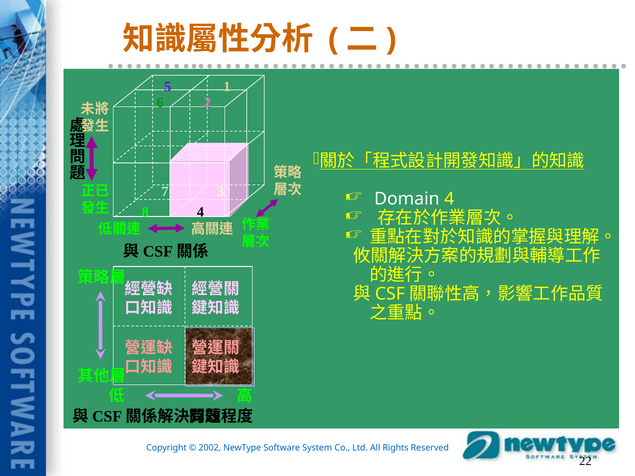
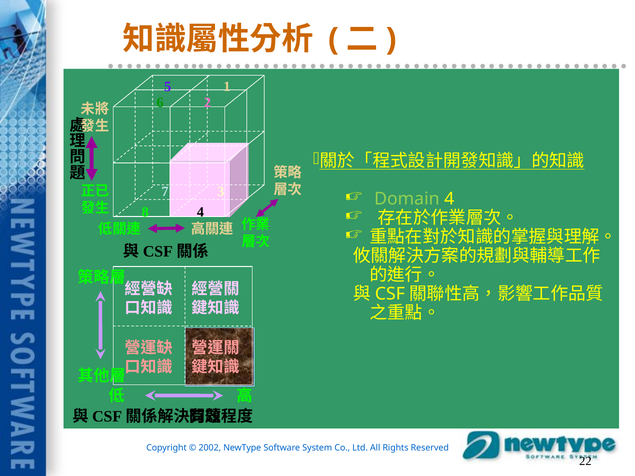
Domain colour: white -> light green (407, 199)
